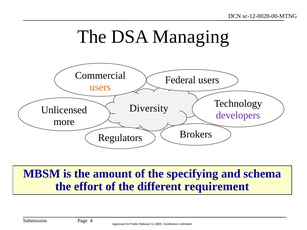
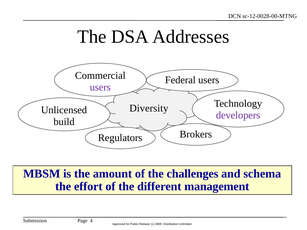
Managing: Managing -> Addresses (191, 37)
users colour: orange -> purple (100, 87)
more: more -> build (64, 122)
specifying: specifying -> challenges (193, 174)
requirement: requirement -> management (217, 187)
